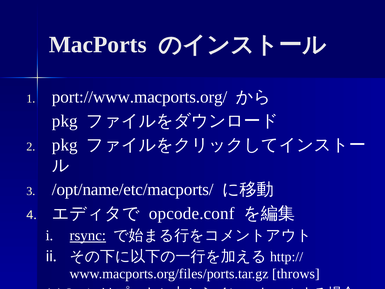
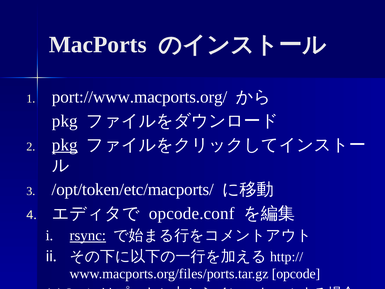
pkg underline: none -> present (65, 145)
/opt/name/etc/macports/: /opt/name/etc/macports/ -> /opt/token/etc/macports/ (133, 189)
throws: throws -> opcode (296, 274)
